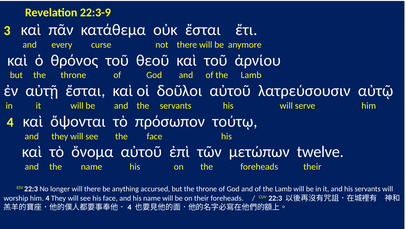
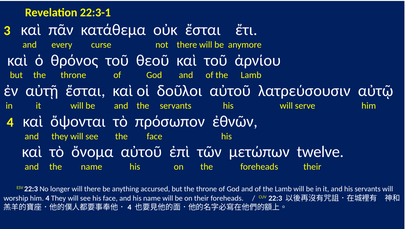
22:3-9: 22:3-9 -> 22:3-1 (95, 12)
τούτῳ: τούτῳ -> ἐθνῶν (235, 121)
